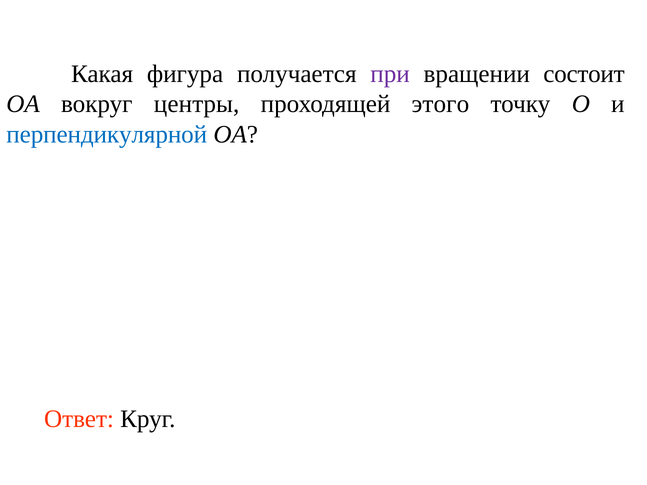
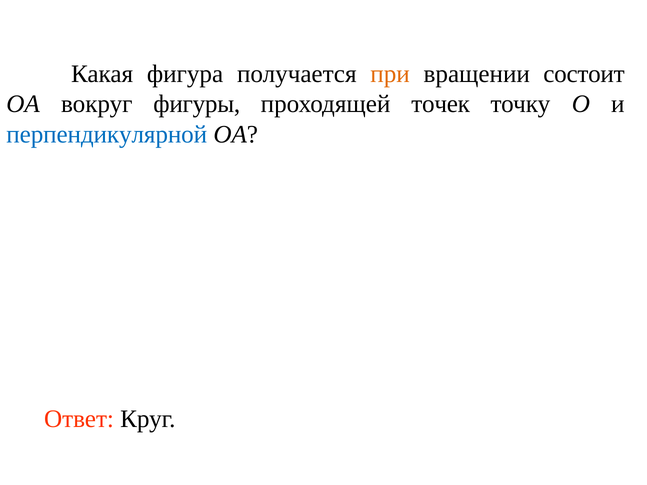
при colour: purple -> orange (390, 74)
центры: центры -> фигуры (197, 104)
этого: этого -> точек (441, 104)
